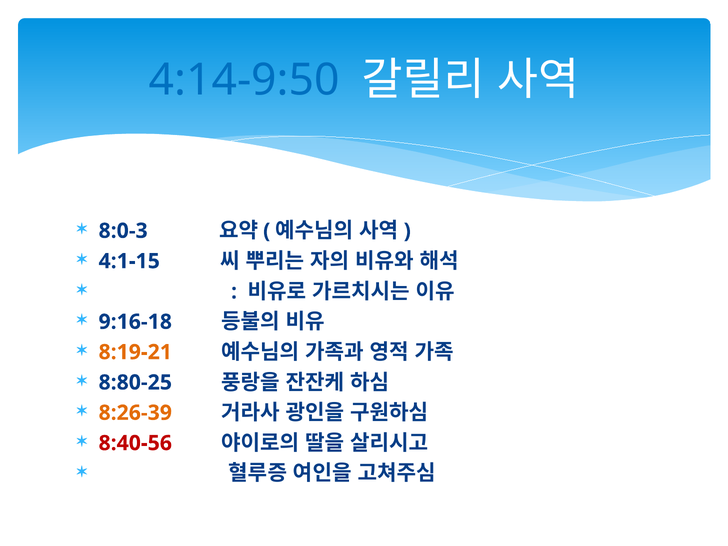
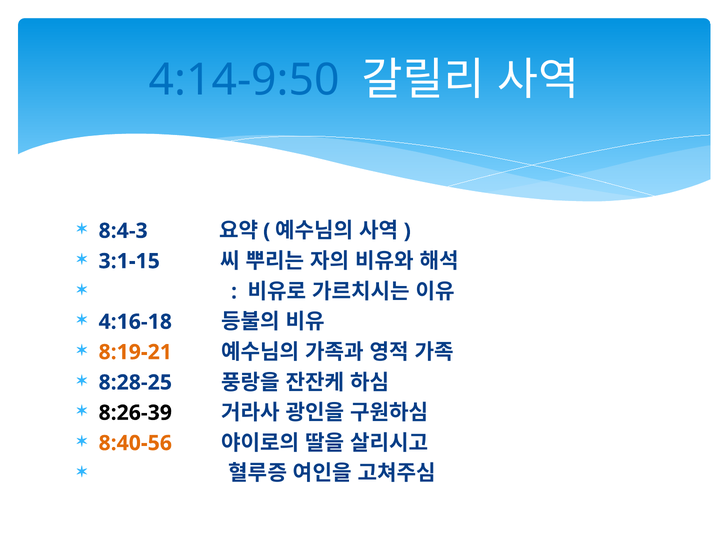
8:0-3: 8:0-3 -> 8:4-3 (123, 231)
4:1-15: 4:1-15 -> 3:1-15 (129, 261)
9:16-18: 9:16-18 -> 4:16-18 (135, 322)
8:80-25: 8:80-25 -> 8:28-25 (135, 382)
8:26-39 colour: orange -> black (135, 413)
8:40-56 colour: red -> orange (135, 443)
